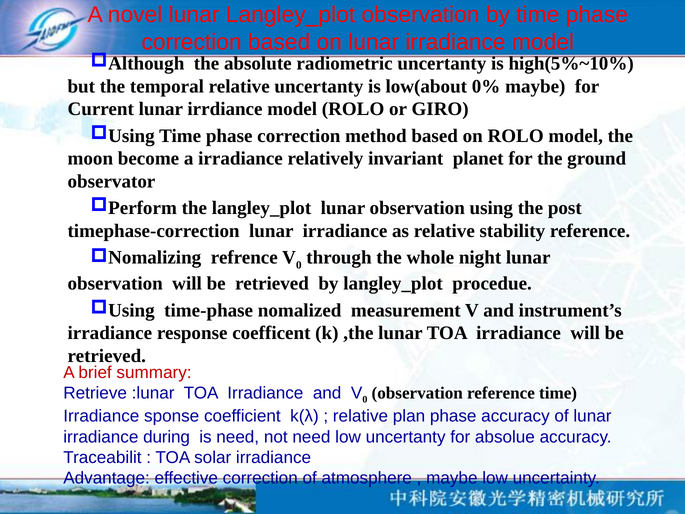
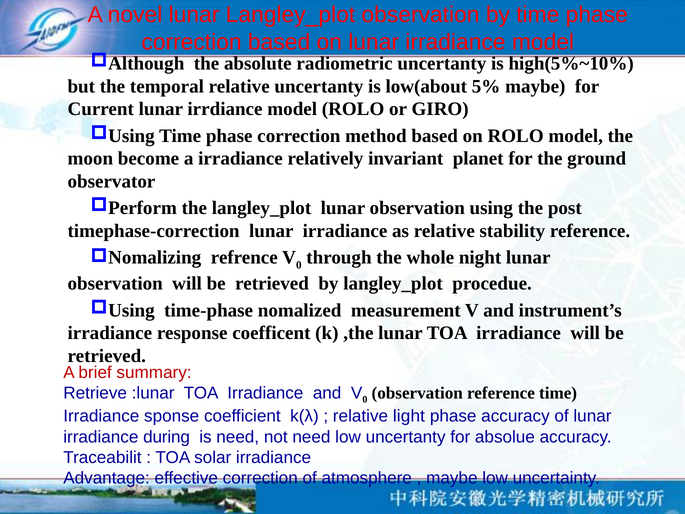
0%: 0% -> 5% (486, 86)
plan: plan -> light (409, 416)
